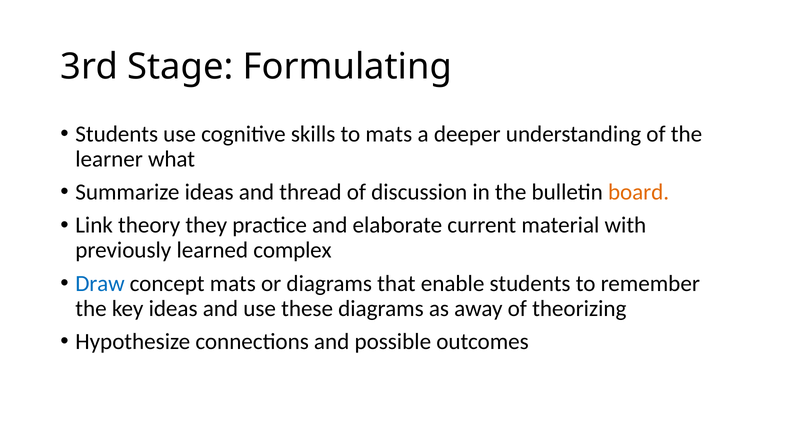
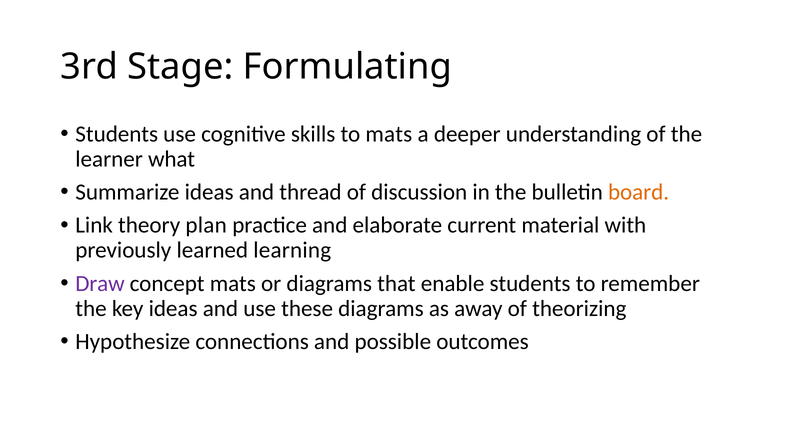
they: they -> plan (206, 225)
complex: complex -> learning (292, 250)
Draw colour: blue -> purple (100, 284)
